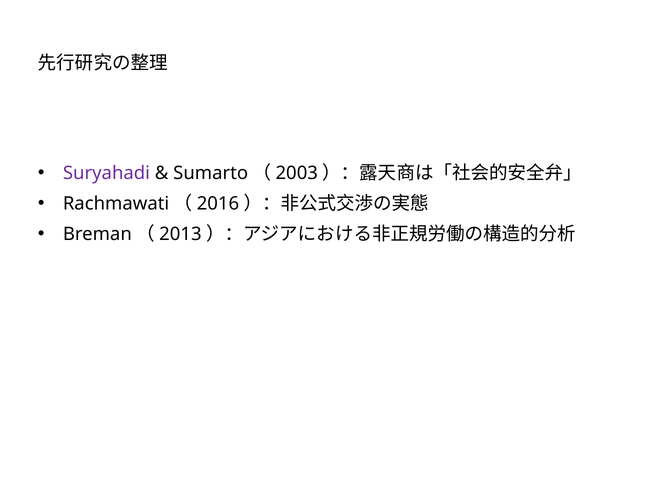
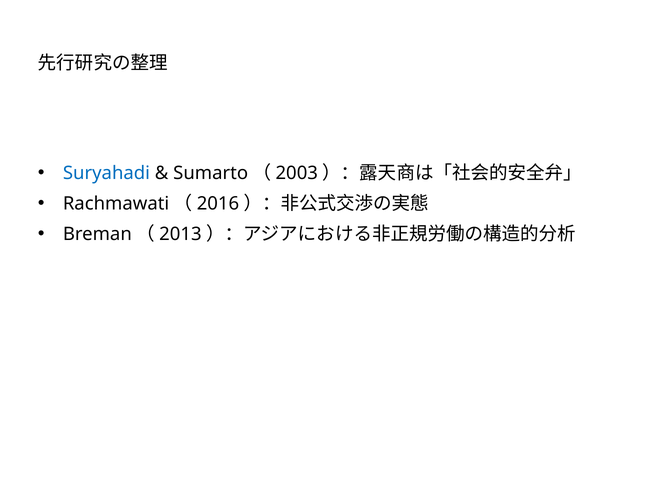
Suryahadi colour: purple -> blue (106, 173)
